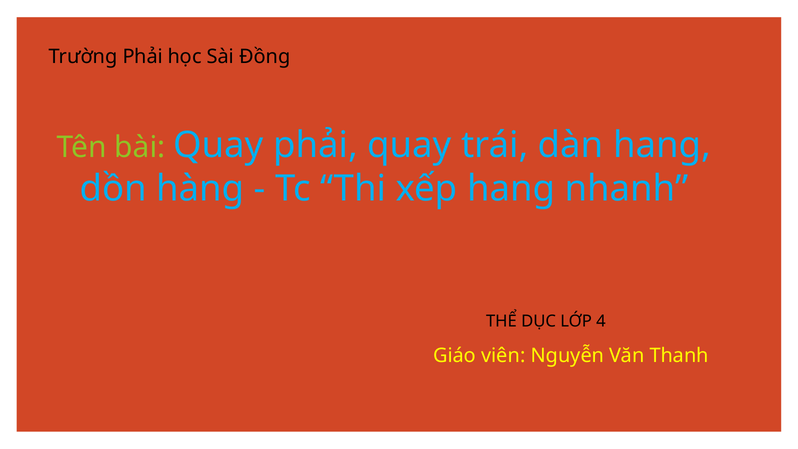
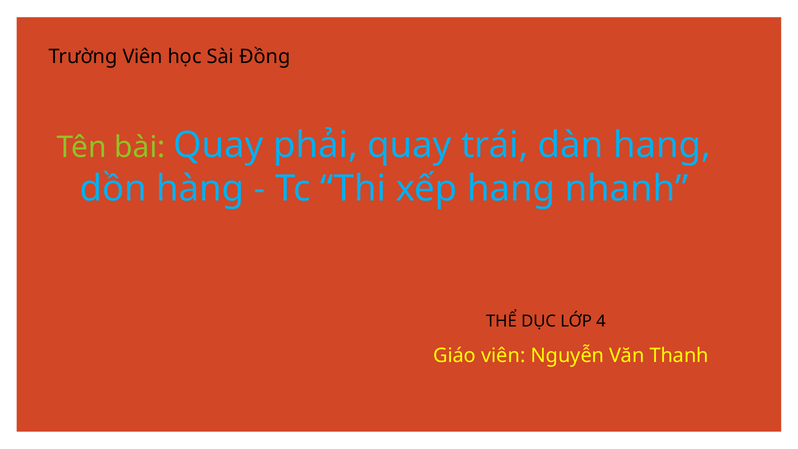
Trường Phải: Phải -> Viên (143, 57)
